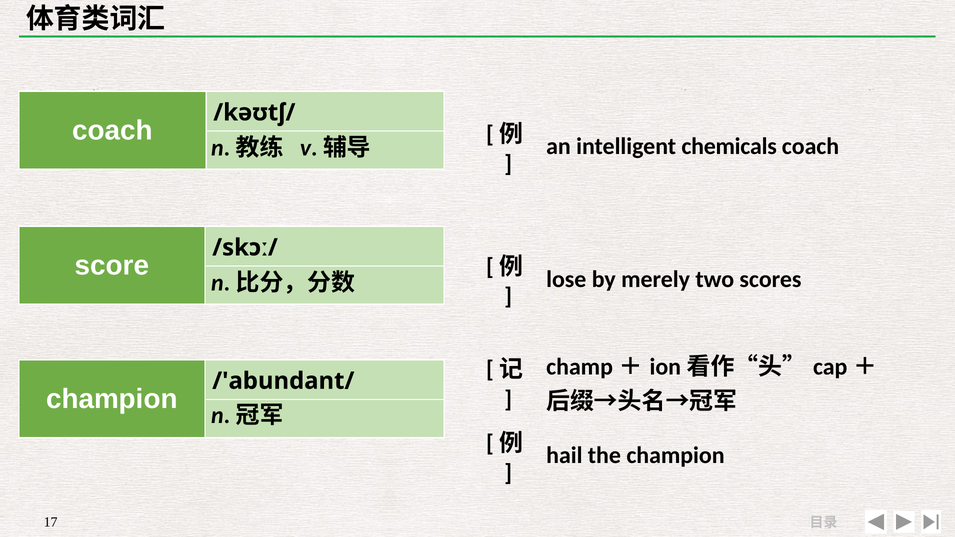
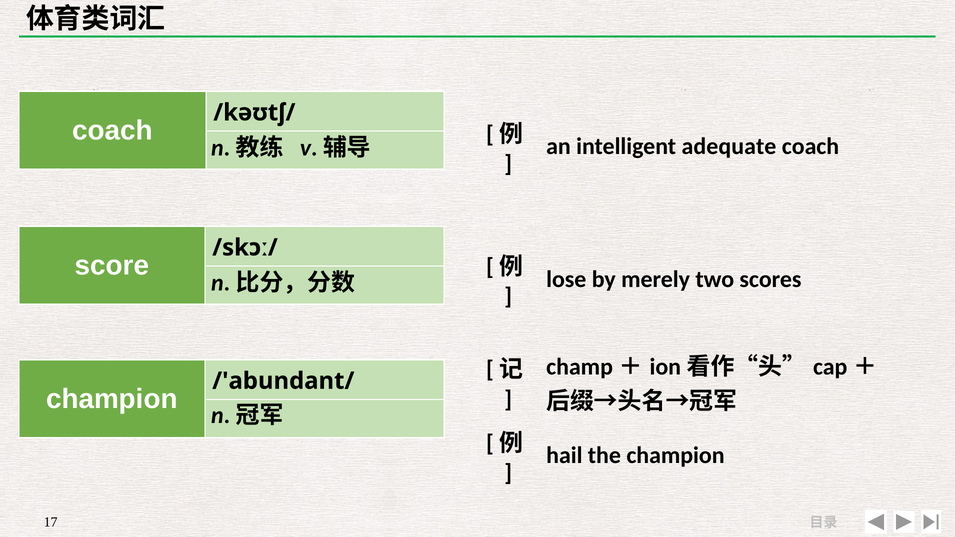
chemicals: chemicals -> adequate (729, 147)
